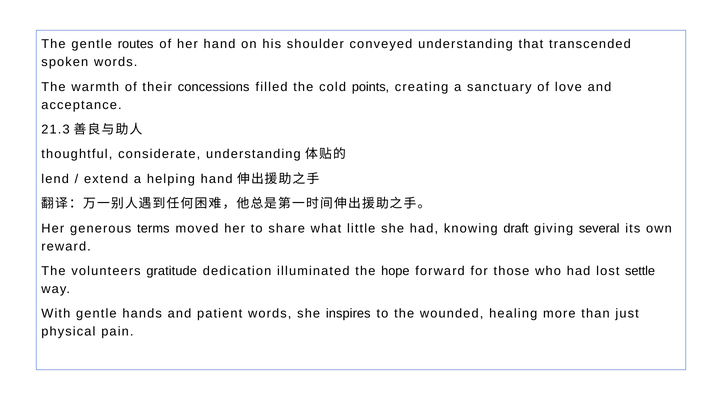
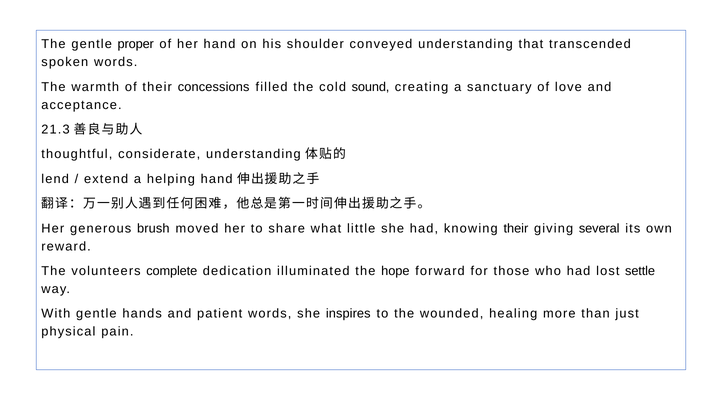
routes: routes -> proper (136, 44)
points: points -> sound (371, 87)
terms: terms -> brush (153, 228)
knowing draft: draft -> their (516, 228)
gratitude: gratitude -> complete (172, 271)
